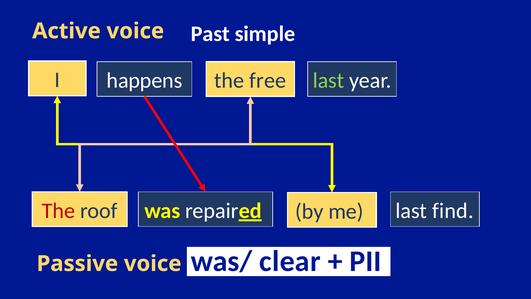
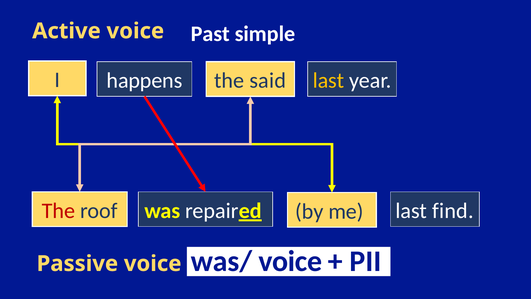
free: free -> said (268, 81)
last colour: light green -> yellow (328, 81)
was/ clear: clear -> voice (290, 261)
